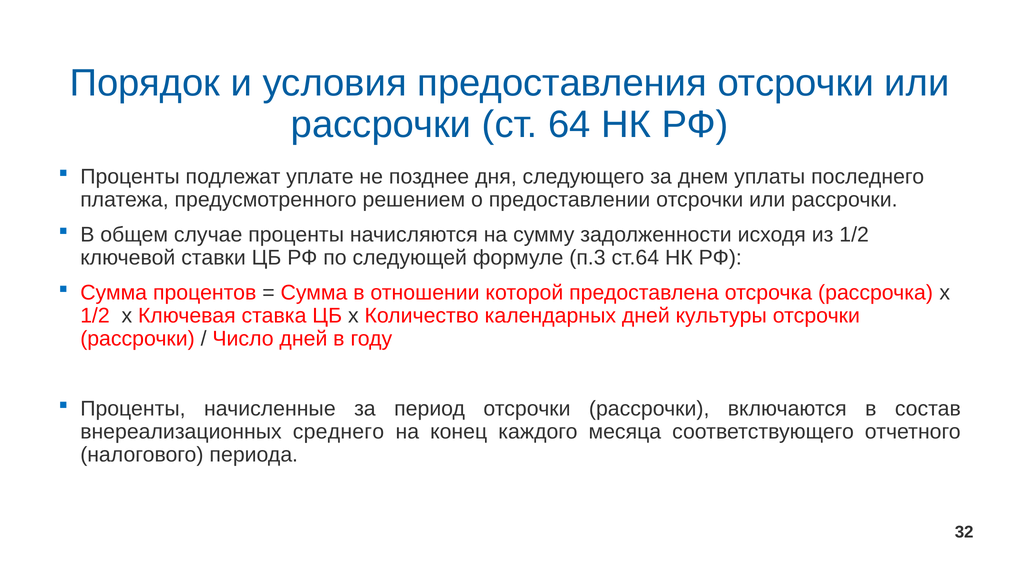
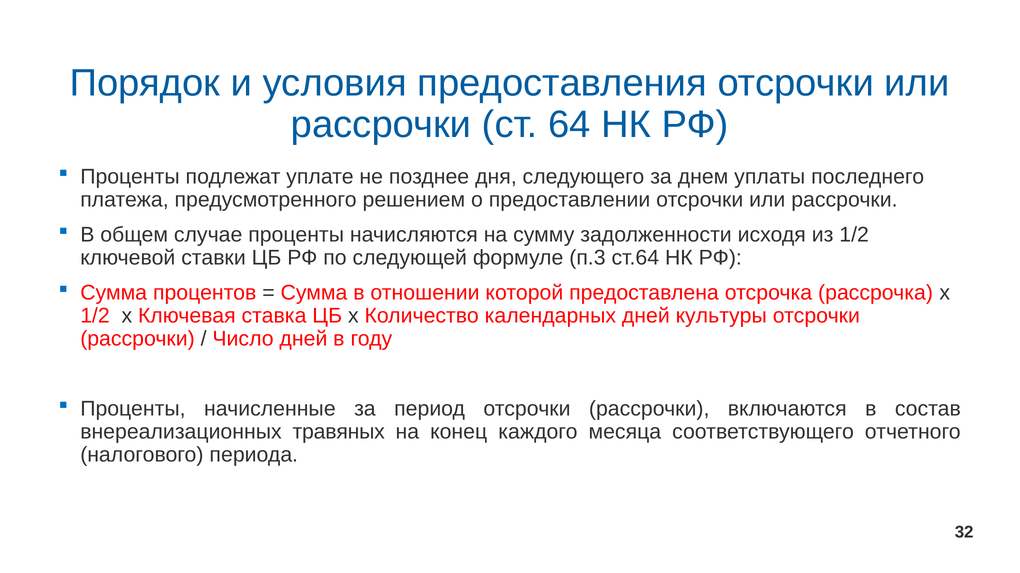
среднего: среднего -> травяных (339, 432)
